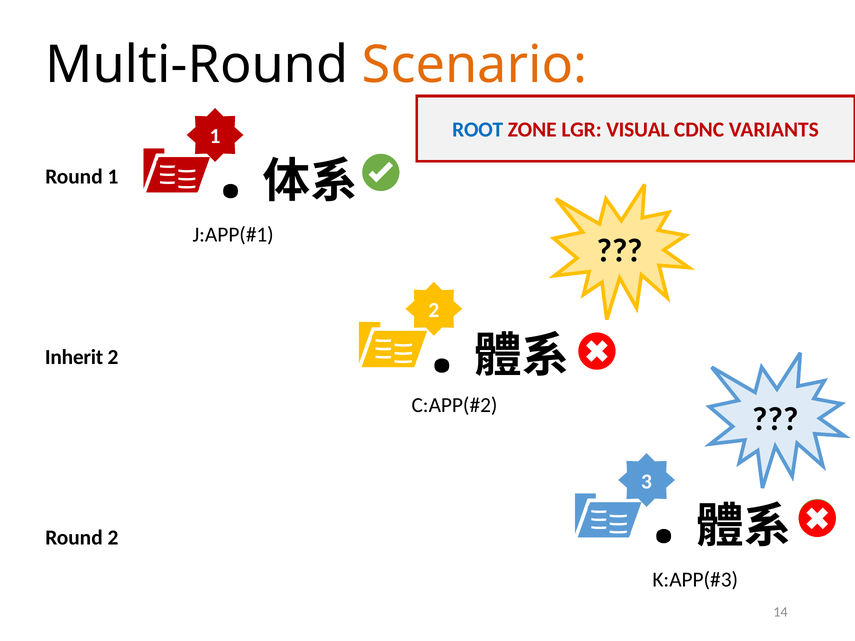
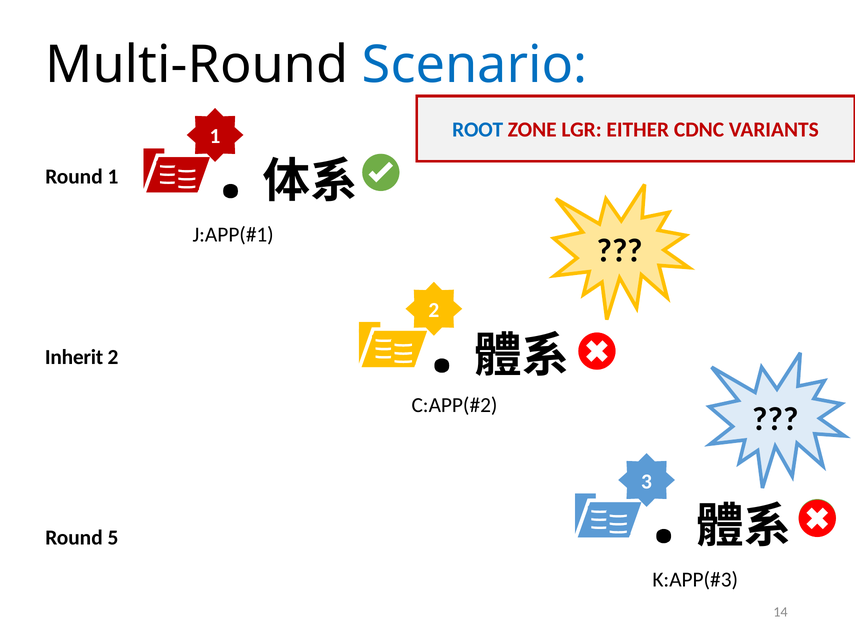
Scenario colour: orange -> blue (475, 65)
VISUAL: VISUAL -> EITHER (638, 130)
Round 2: 2 -> 5 (113, 538)
